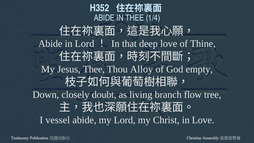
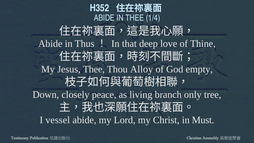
in Lord: Lord -> Thus (85, 44)
doubt: doubt -> peace (104, 94)
flow: flow -> only (193, 94)
in Love: Love -> Must (203, 120)
